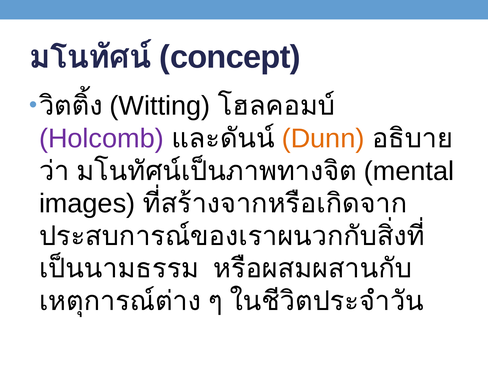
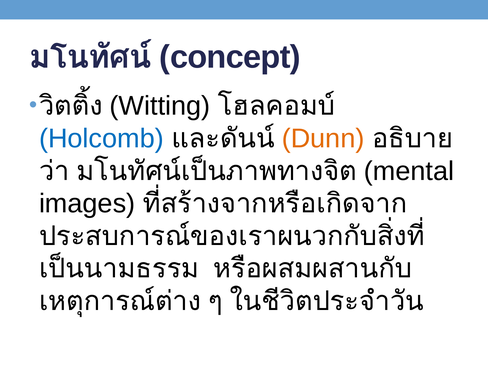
Holcomb colour: purple -> blue (101, 139)
